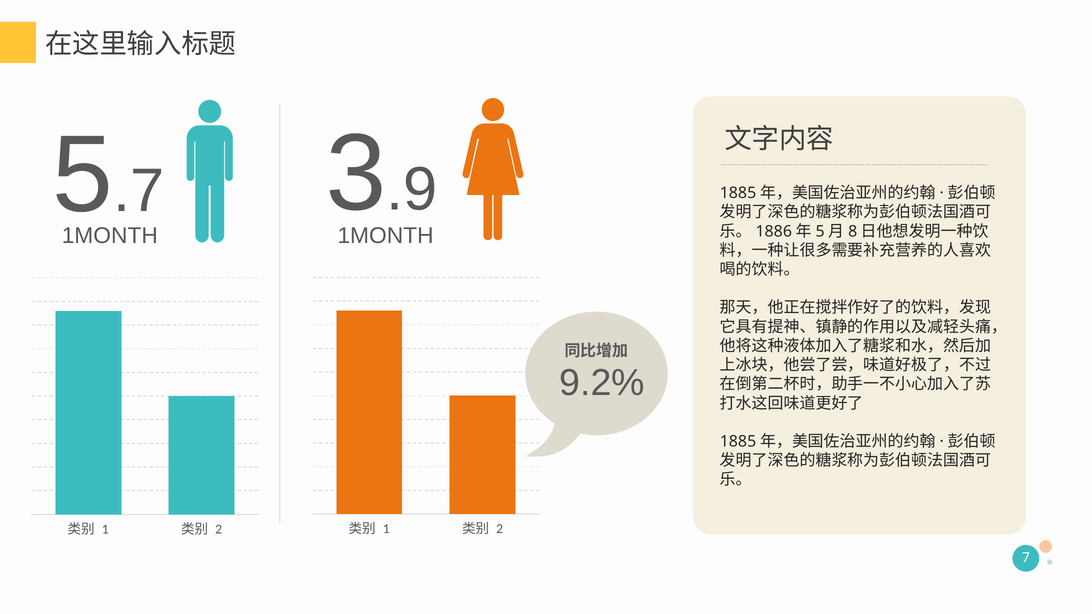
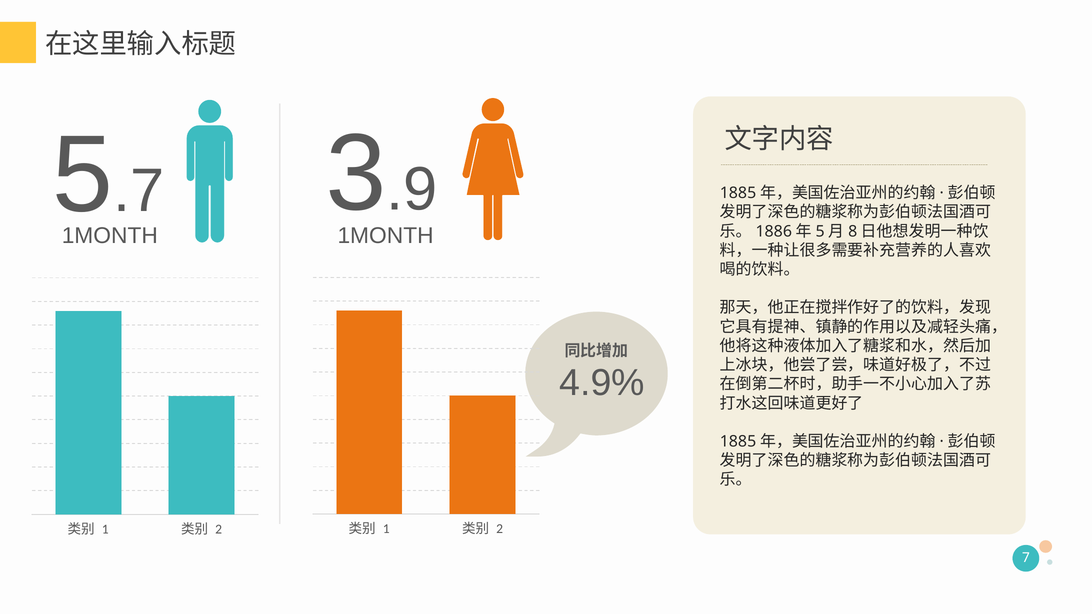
9.2%: 9.2% -> 4.9% (602, 383)
